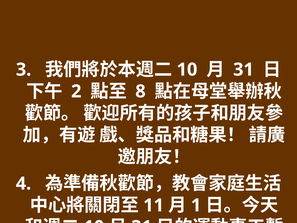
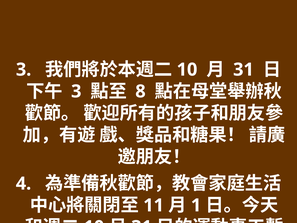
2: 2 -> 3 (76, 91)
